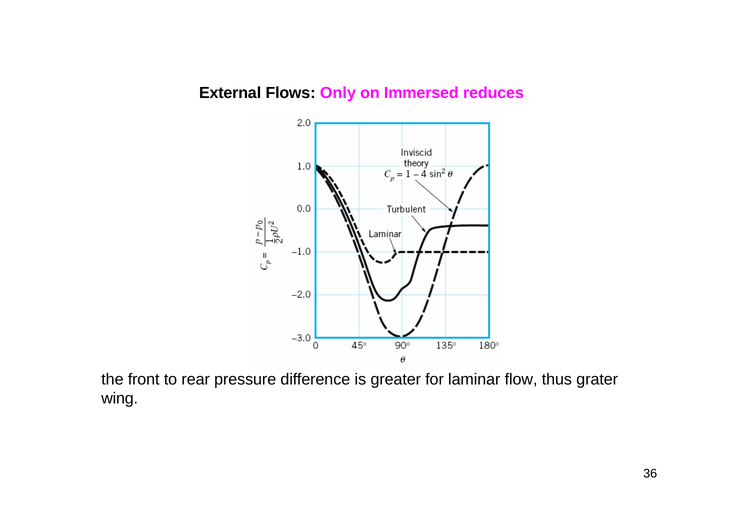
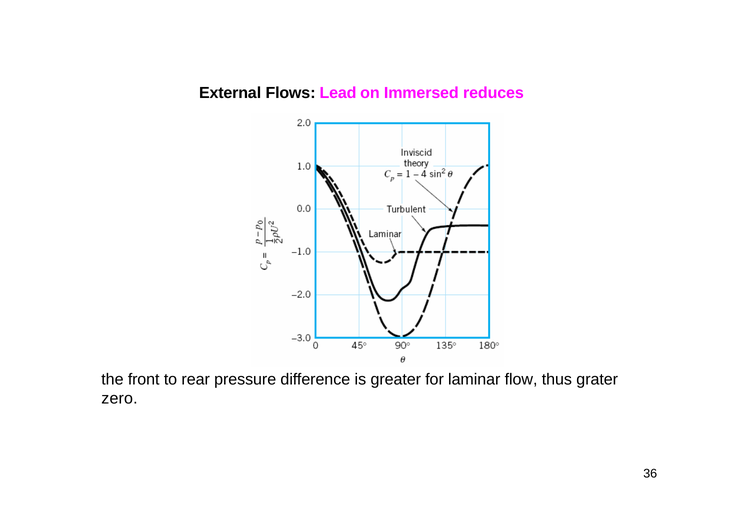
Only: Only -> Lead (338, 93)
wing: wing -> zero (119, 398)
